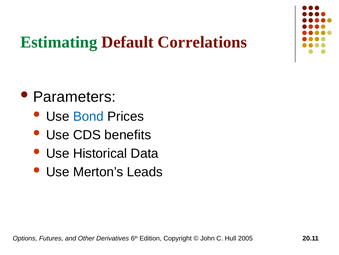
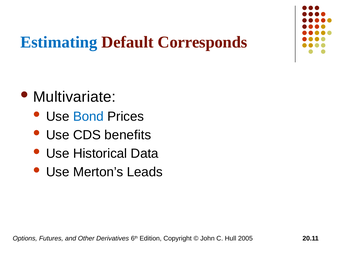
Estimating colour: green -> blue (59, 42)
Correlations: Correlations -> Corresponds (202, 42)
Parameters: Parameters -> Multivariate (74, 97)
